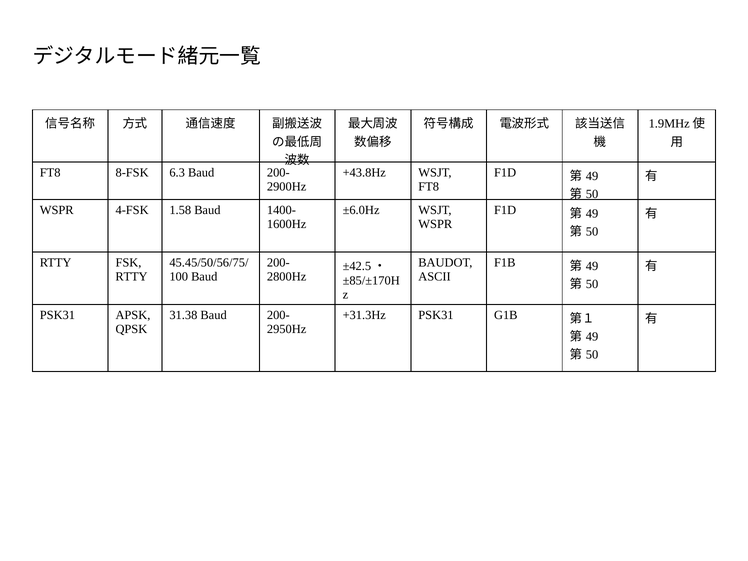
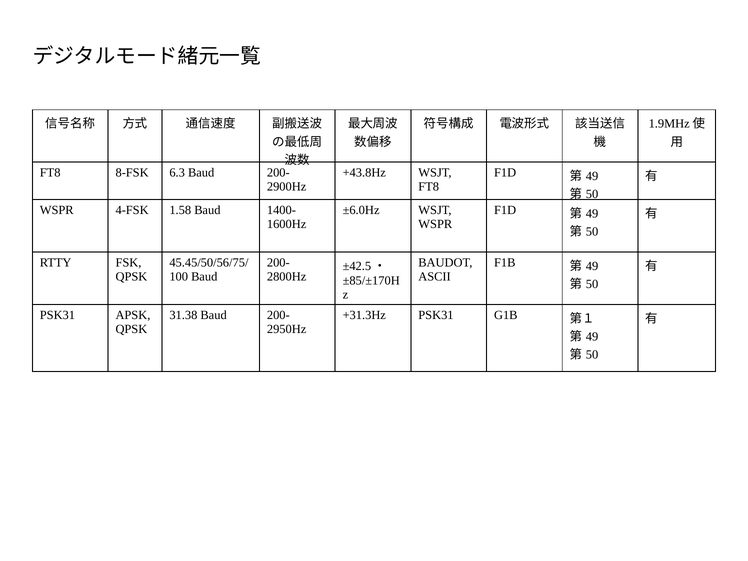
RTTY: RTTY -> QPSK (131, 277)
